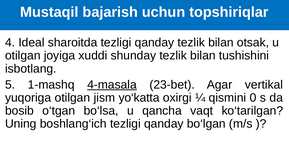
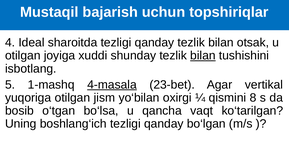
bilan underline: none -> present (203, 55)
yo‘katta: yo‘katta -> yo‘bilan (139, 97)
0: 0 -> 8 (253, 97)
